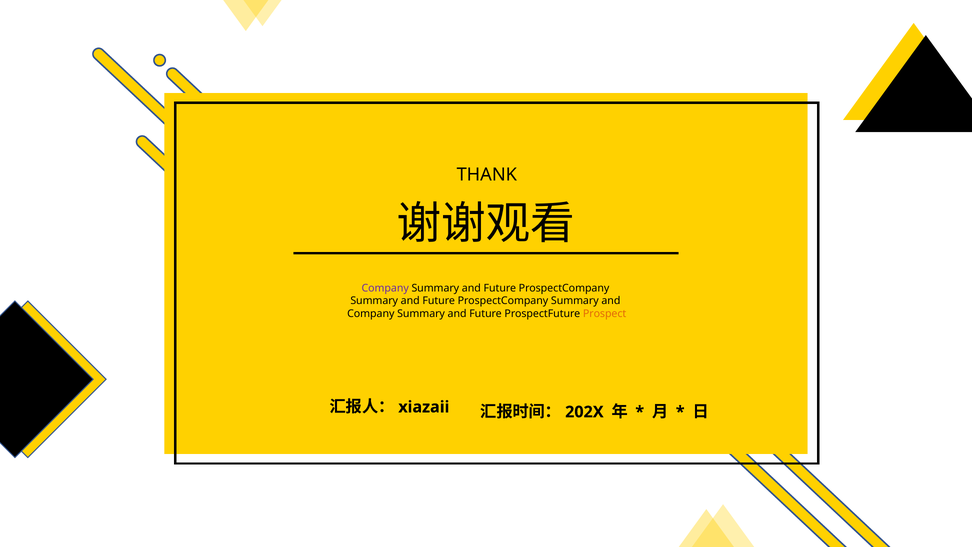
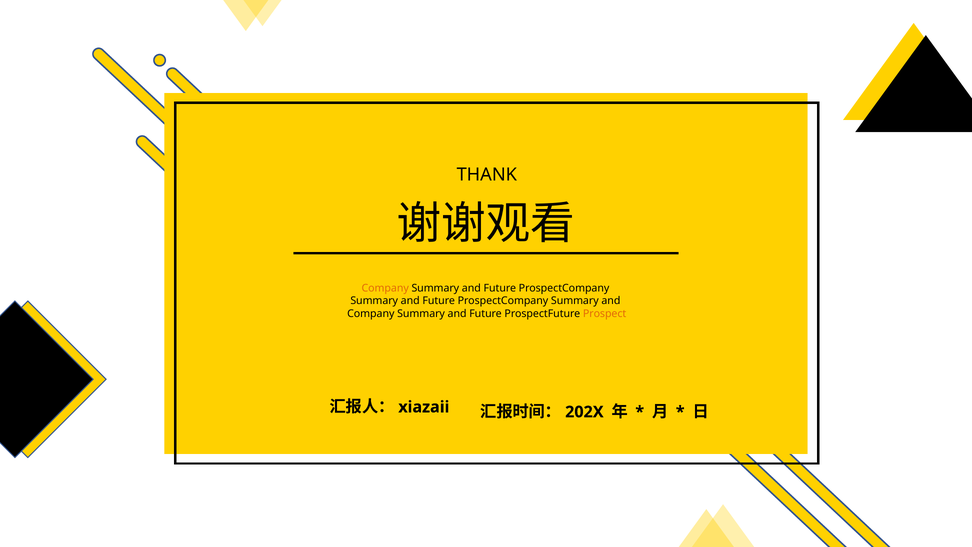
Company colour: purple -> orange (385, 288)
